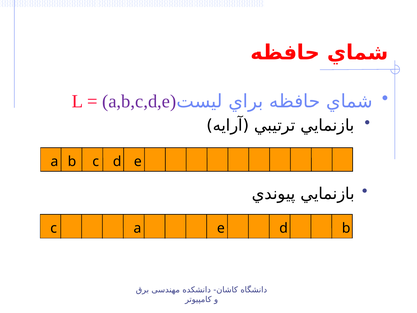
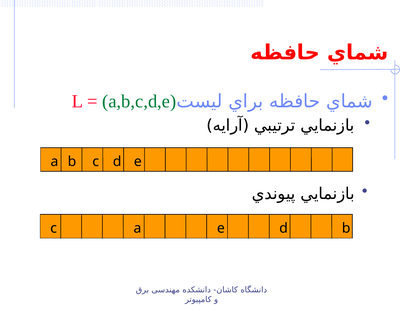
a,b,c,d,e colour: purple -> green (139, 101)
